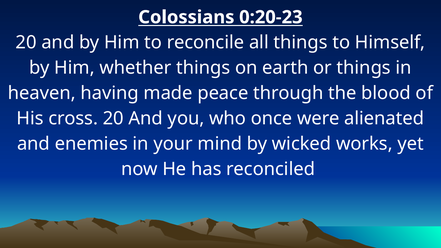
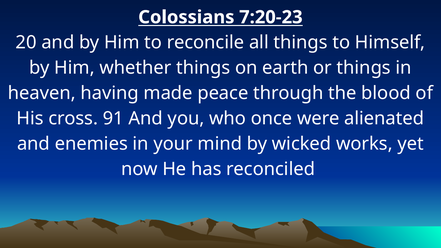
0:20-23: 0:20-23 -> 7:20-23 (271, 17)
cross 20: 20 -> 91 (113, 119)
